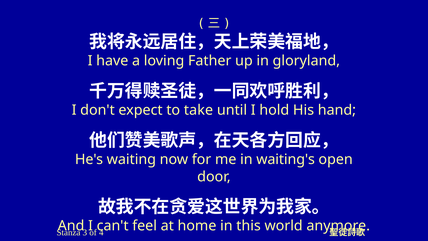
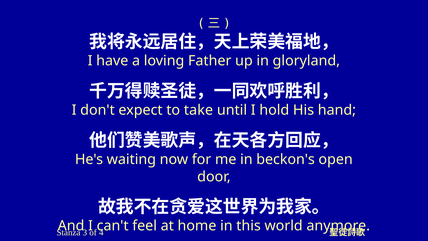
waiting's: waiting's -> beckon's (286, 159)
